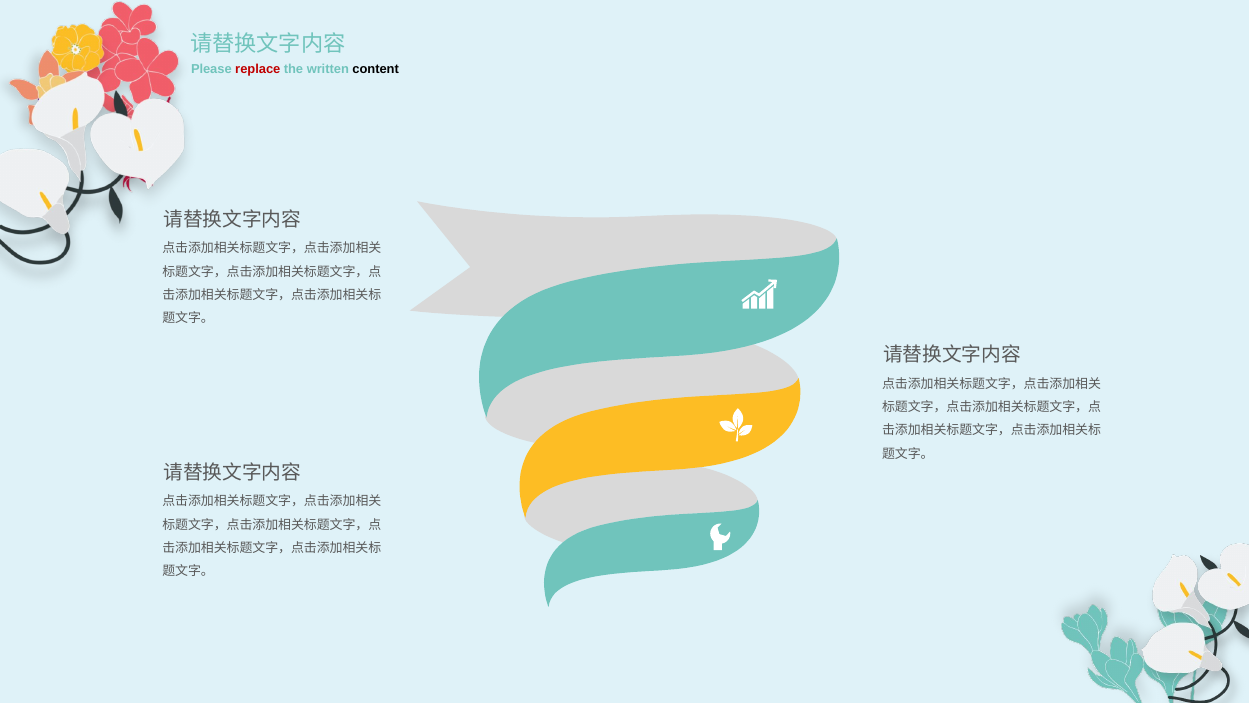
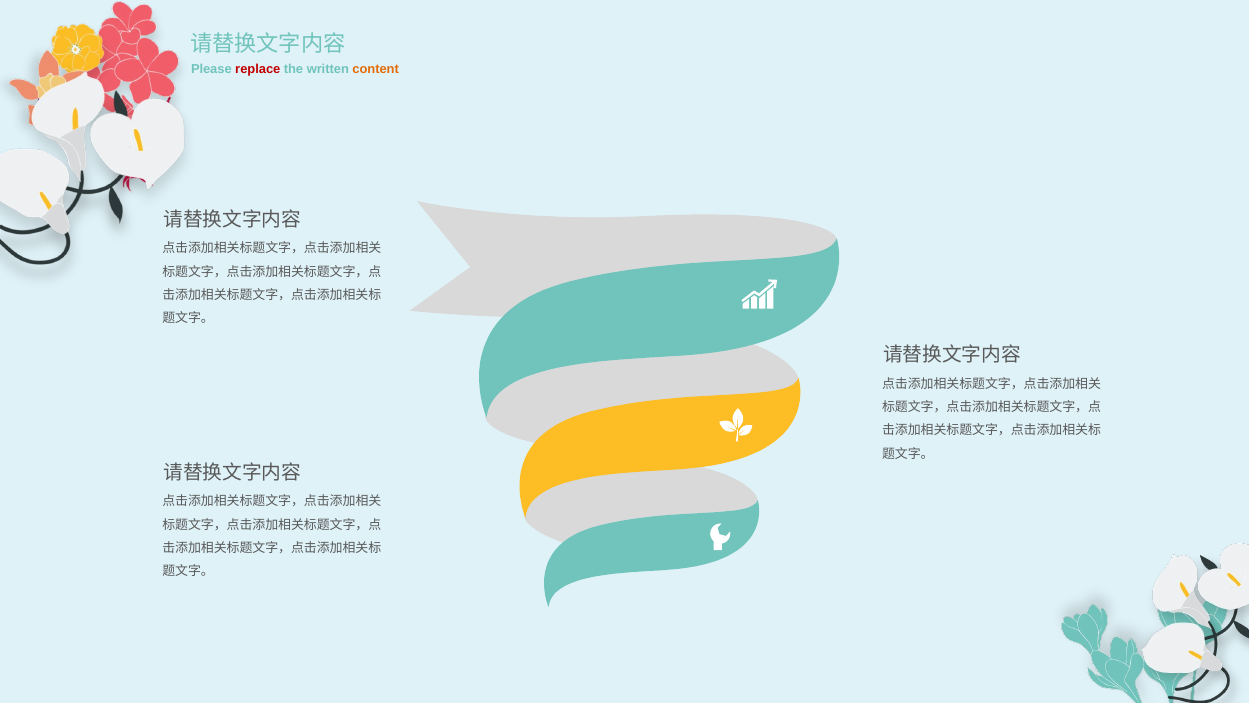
content colour: black -> orange (376, 69)
